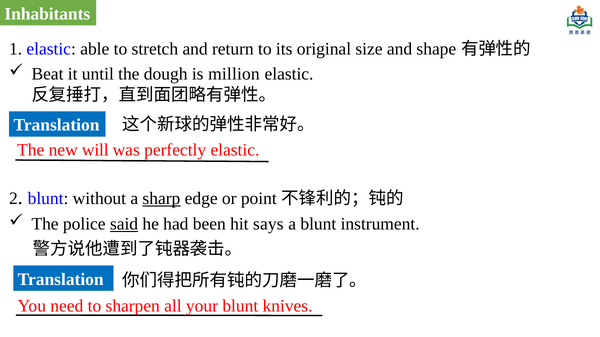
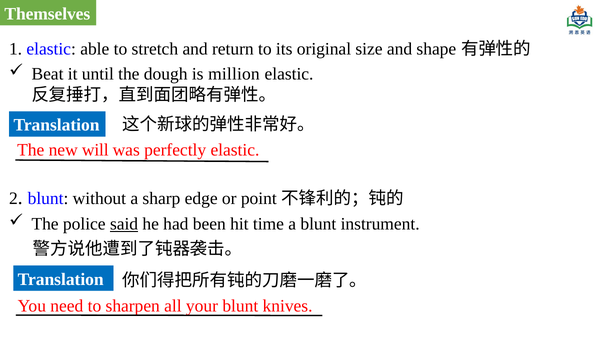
Inhabitants: Inhabitants -> Themselves (47, 14)
sharp underline: present -> none (161, 199)
says: says -> time (268, 224)
